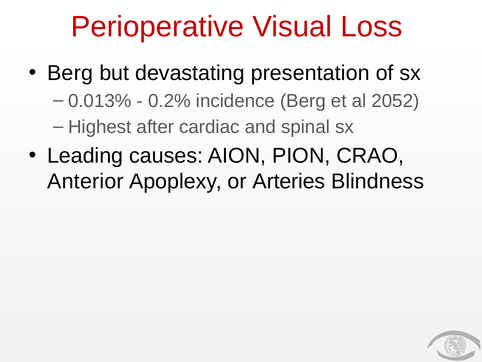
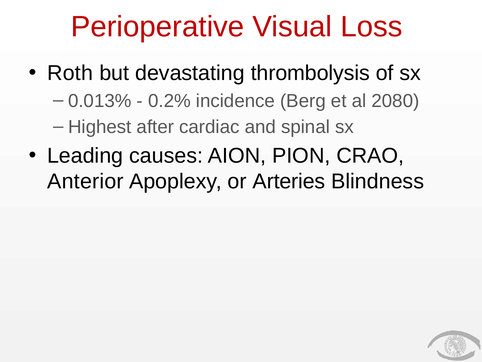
Berg: Berg -> Roth (70, 73)
presentation: presentation -> thrombolysis (310, 73)
2052: 2052 -> 2080 (395, 101)
